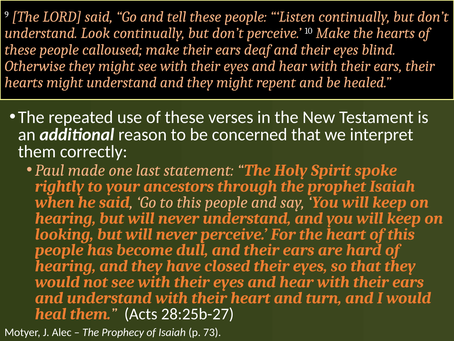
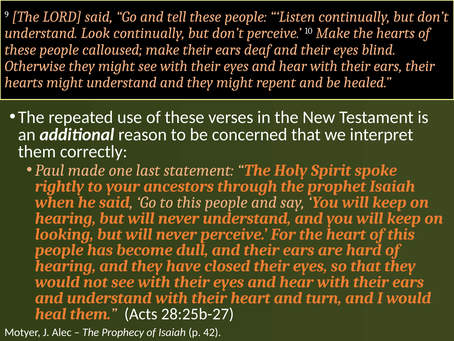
73: 73 -> 42 (212, 332)
